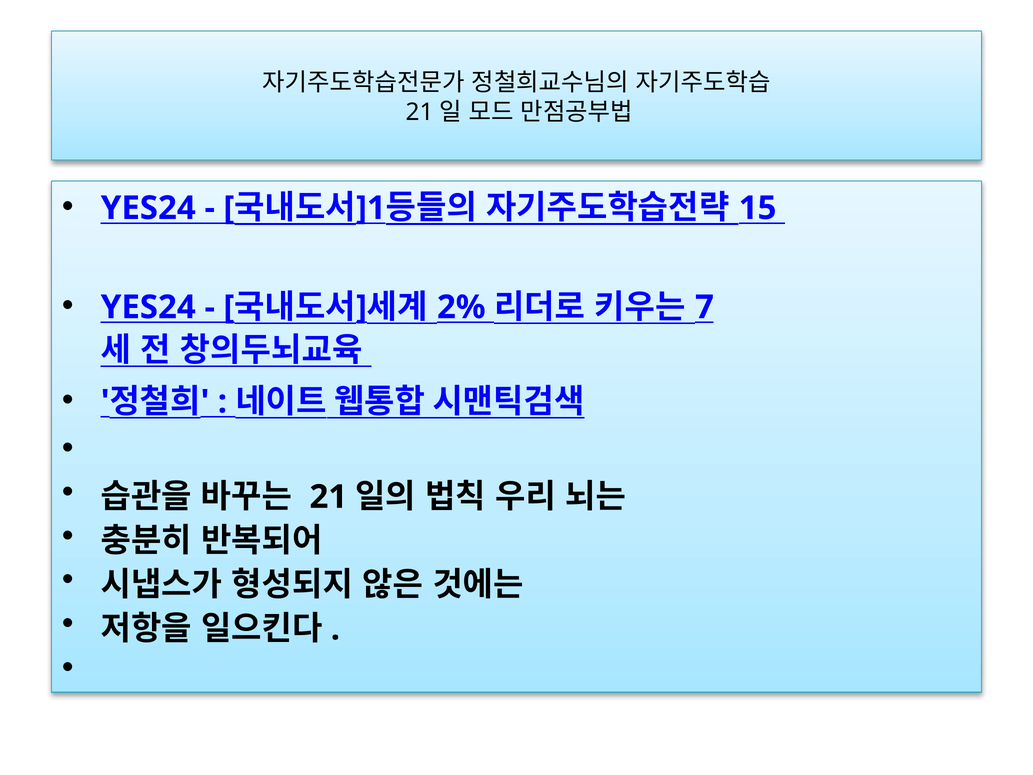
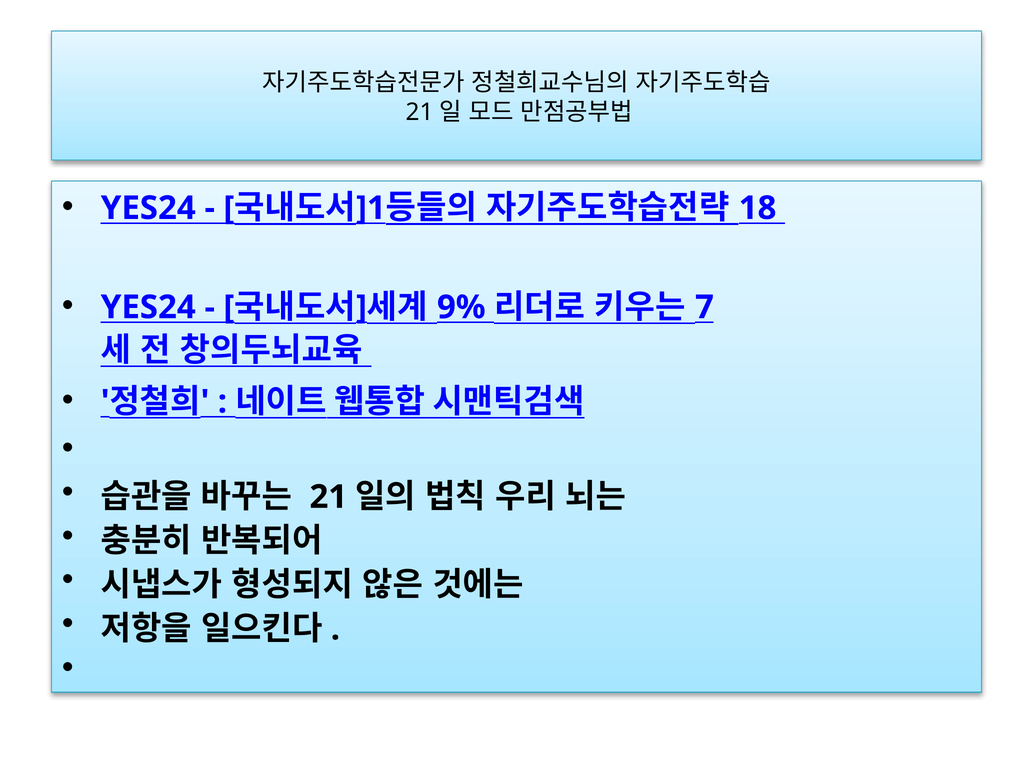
15: 15 -> 18 (758, 208)
2%: 2% -> 9% (461, 307)
